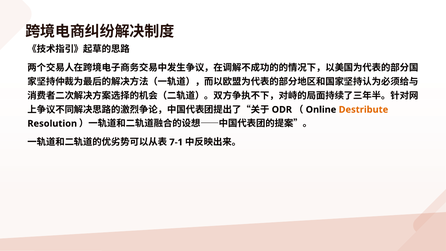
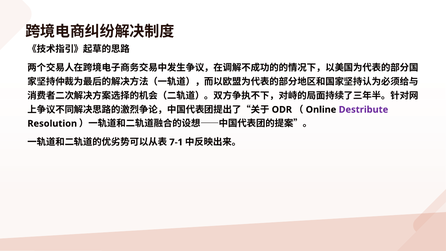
Destribute colour: orange -> purple (363, 110)
